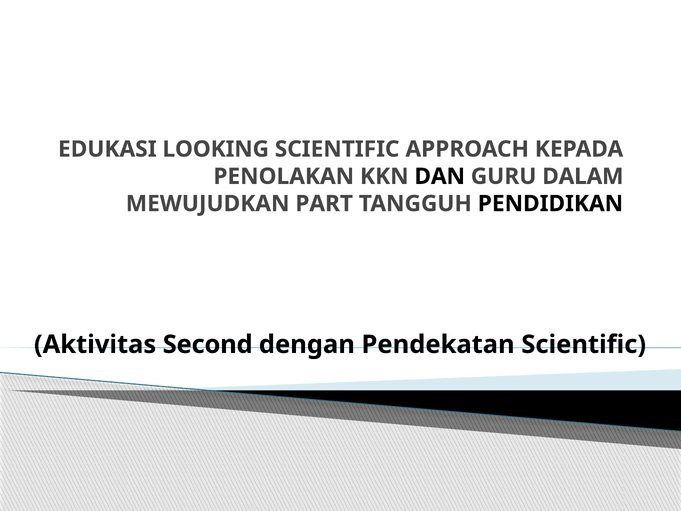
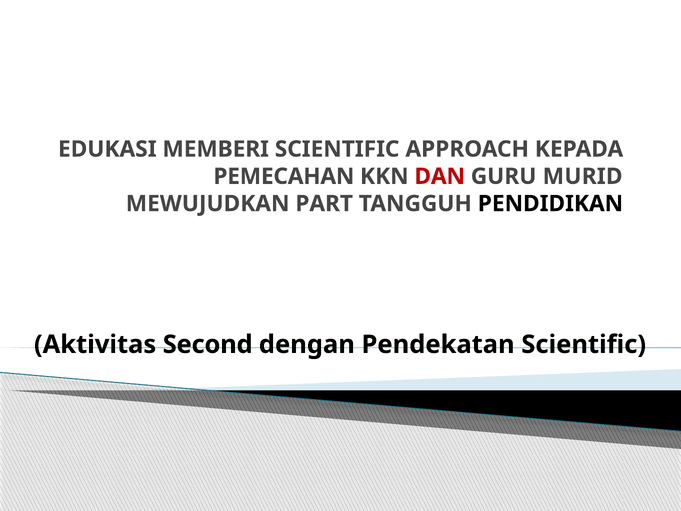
LOOKING: LOOKING -> MEMBERI (216, 149)
PENOLAKAN: PENOLAKAN -> PEMECAHAN (284, 176)
DAN colour: black -> red (440, 176)
DALAM: DALAM -> MURID (583, 176)
